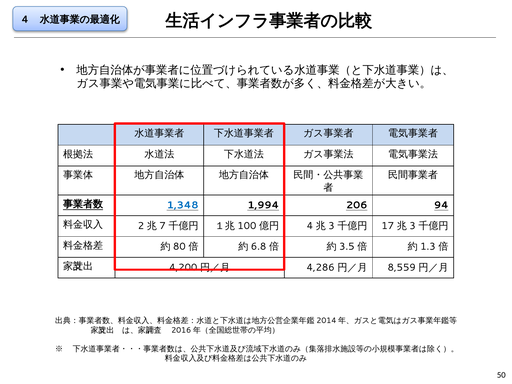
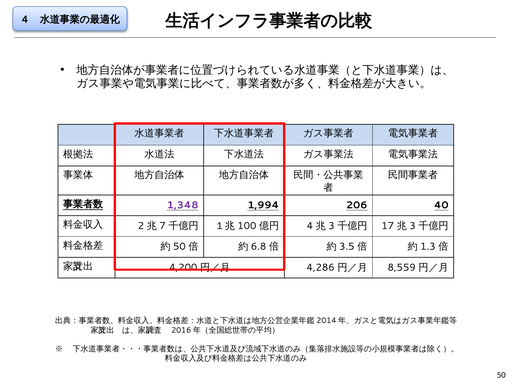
1,348 colour: blue -> purple (183, 205)
94: 94 -> 40 (441, 205)
80: 80 -> 50 (179, 247)
